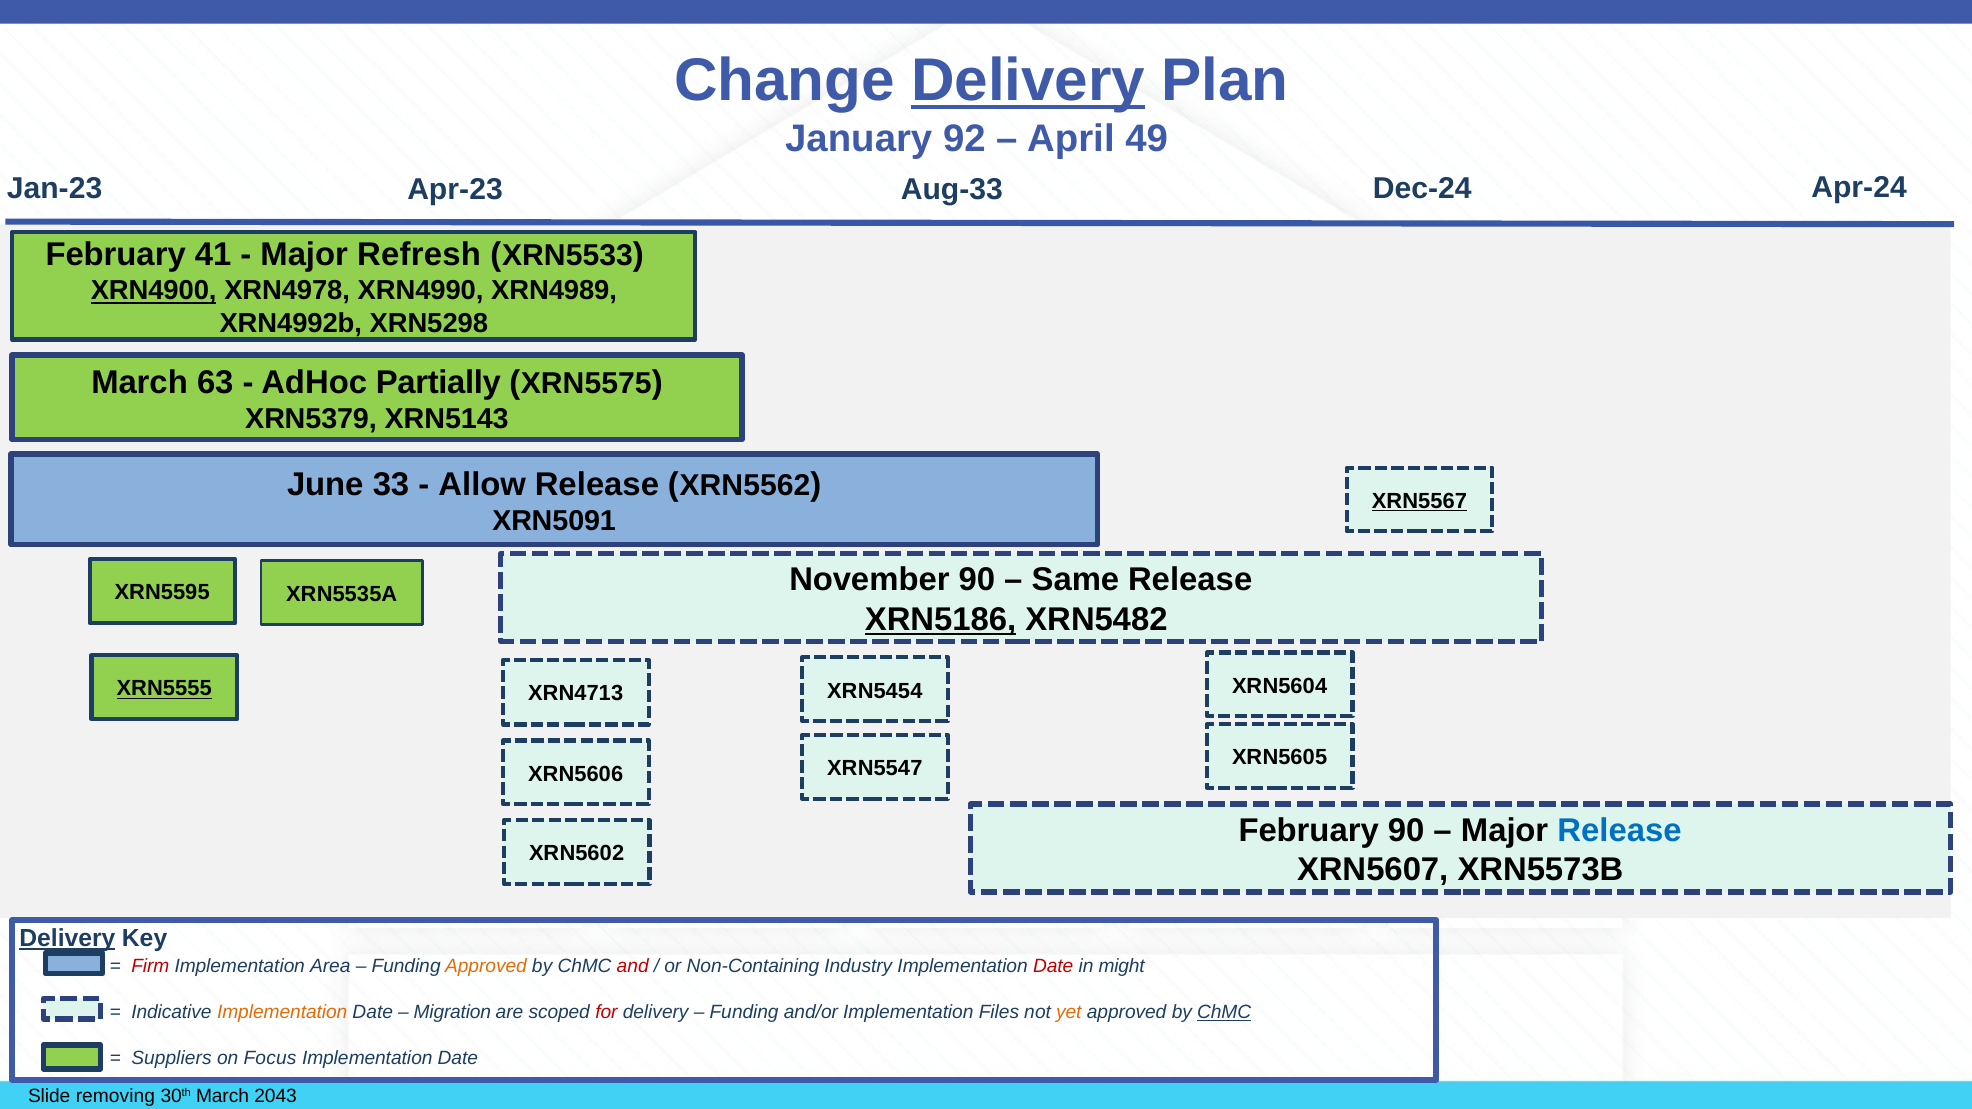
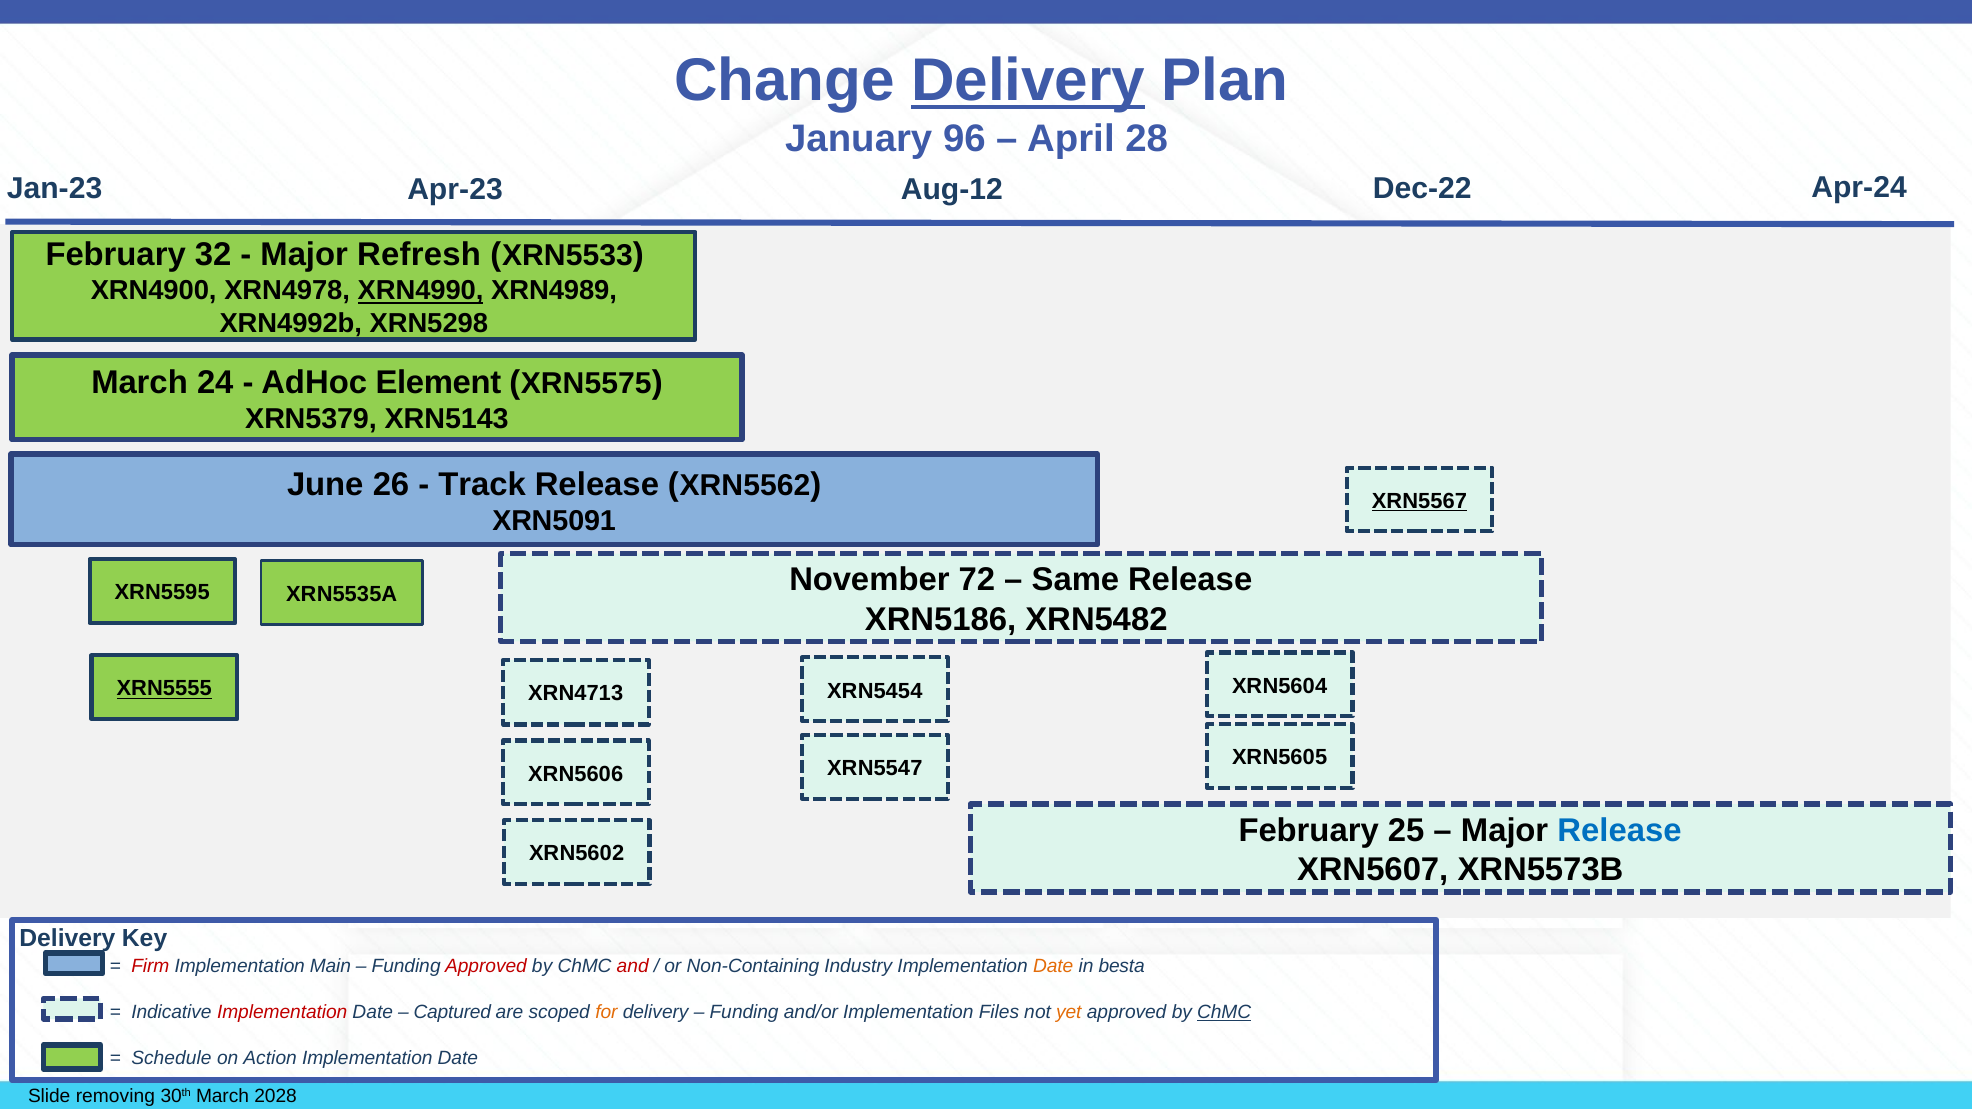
92: 92 -> 96 (964, 139)
49: 49 -> 28 (1147, 139)
Aug-33: Aug-33 -> Aug-12 (952, 190)
Dec-24: Dec-24 -> Dec-22 (1422, 188)
41: 41 -> 32 (213, 255)
XRN4900 underline: present -> none (154, 291)
XRN4990 underline: none -> present (421, 291)
63: 63 -> 24 (215, 382)
Partially: Partially -> Element (438, 382)
33: 33 -> 26 (391, 485)
Allow: Allow -> Track (482, 485)
November 90: 90 -> 72 (977, 580)
XRN5186 underline: present -> none (941, 620)
February 90: 90 -> 25 (1406, 831)
Delivery underline: present -> none (67, 938)
Area: Area -> Main (330, 967)
Approved colour: orange -> red (486, 967)
Date colour: red -> orange (1053, 967)
might: might -> besta (1122, 967)
Implementation colour: orange -> red (282, 1013)
Migration: Migration -> Captured (452, 1013)
for colour: red -> orange (606, 1013)
Suppliers: Suppliers -> Schedule (171, 1059)
Focus: Focus -> Action (270, 1059)
2043: 2043 -> 2028 (276, 1096)
